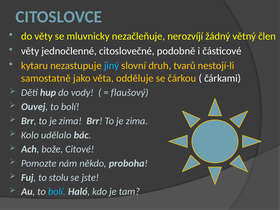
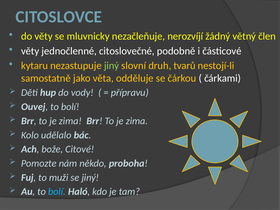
jiný colour: light blue -> light green (112, 66)
flaušový: flaušový -> přípravu (130, 93)
stolu: stolu -> muži (59, 178)
se jste: jste -> jiný (90, 178)
